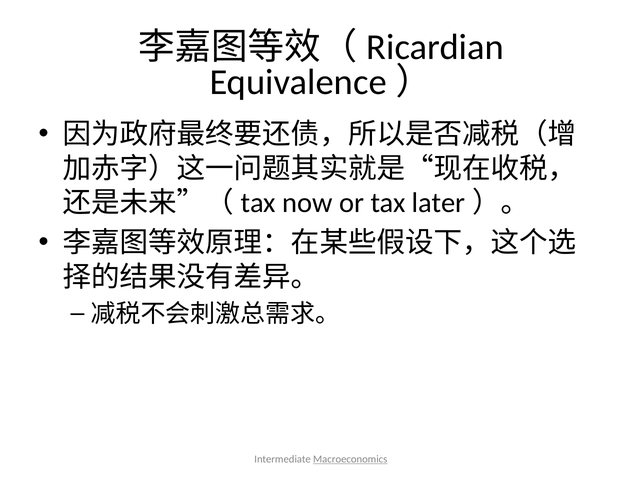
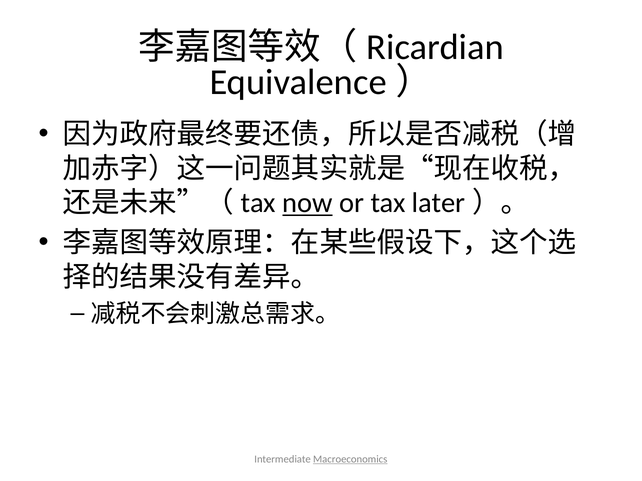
now underline: none -> present (307, 203)
